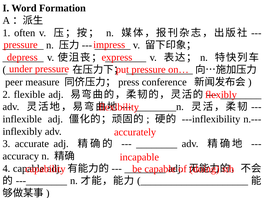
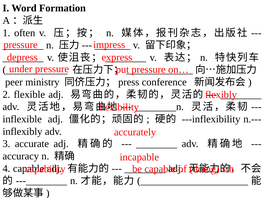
measure: measure -> ministry (42, 82)
